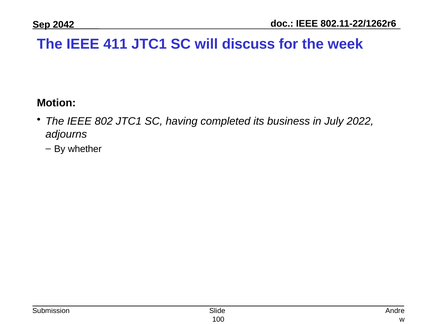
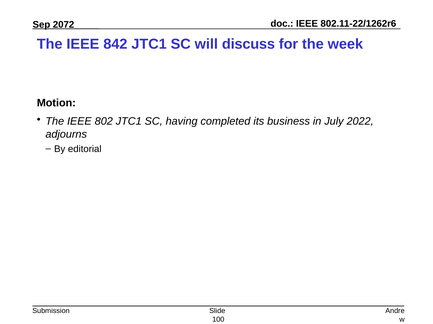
2042: 2042 -> 2072 (64, 25)
411: 411 -> 842 (115, 44)
whether: whether -> editorial (85, 149)
